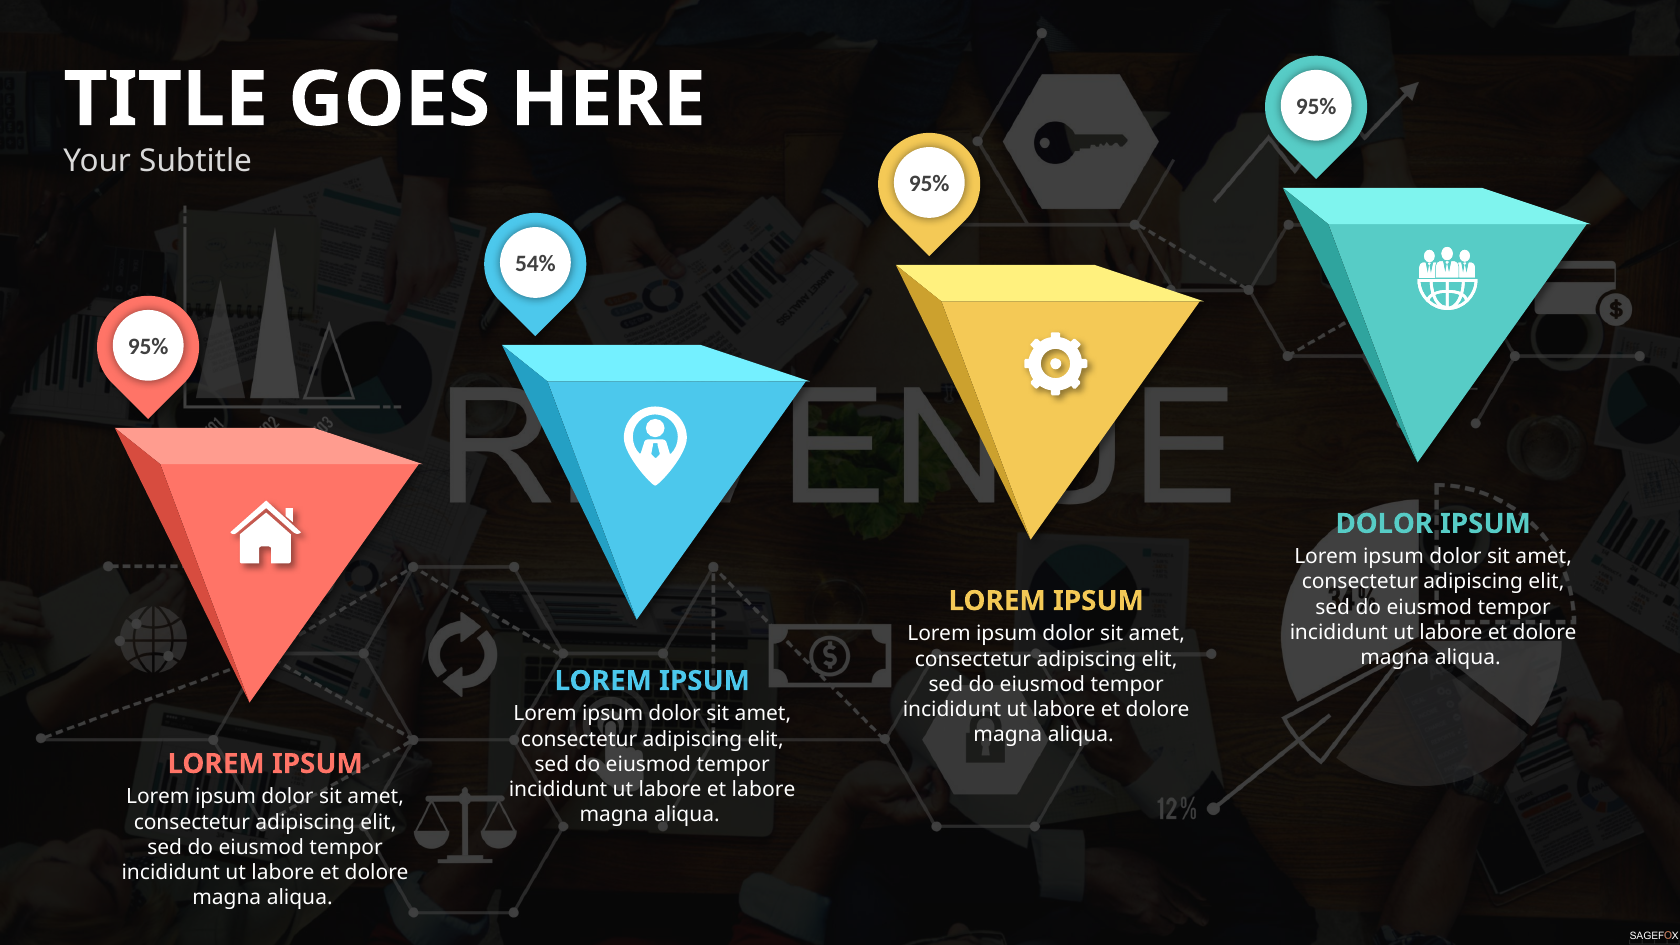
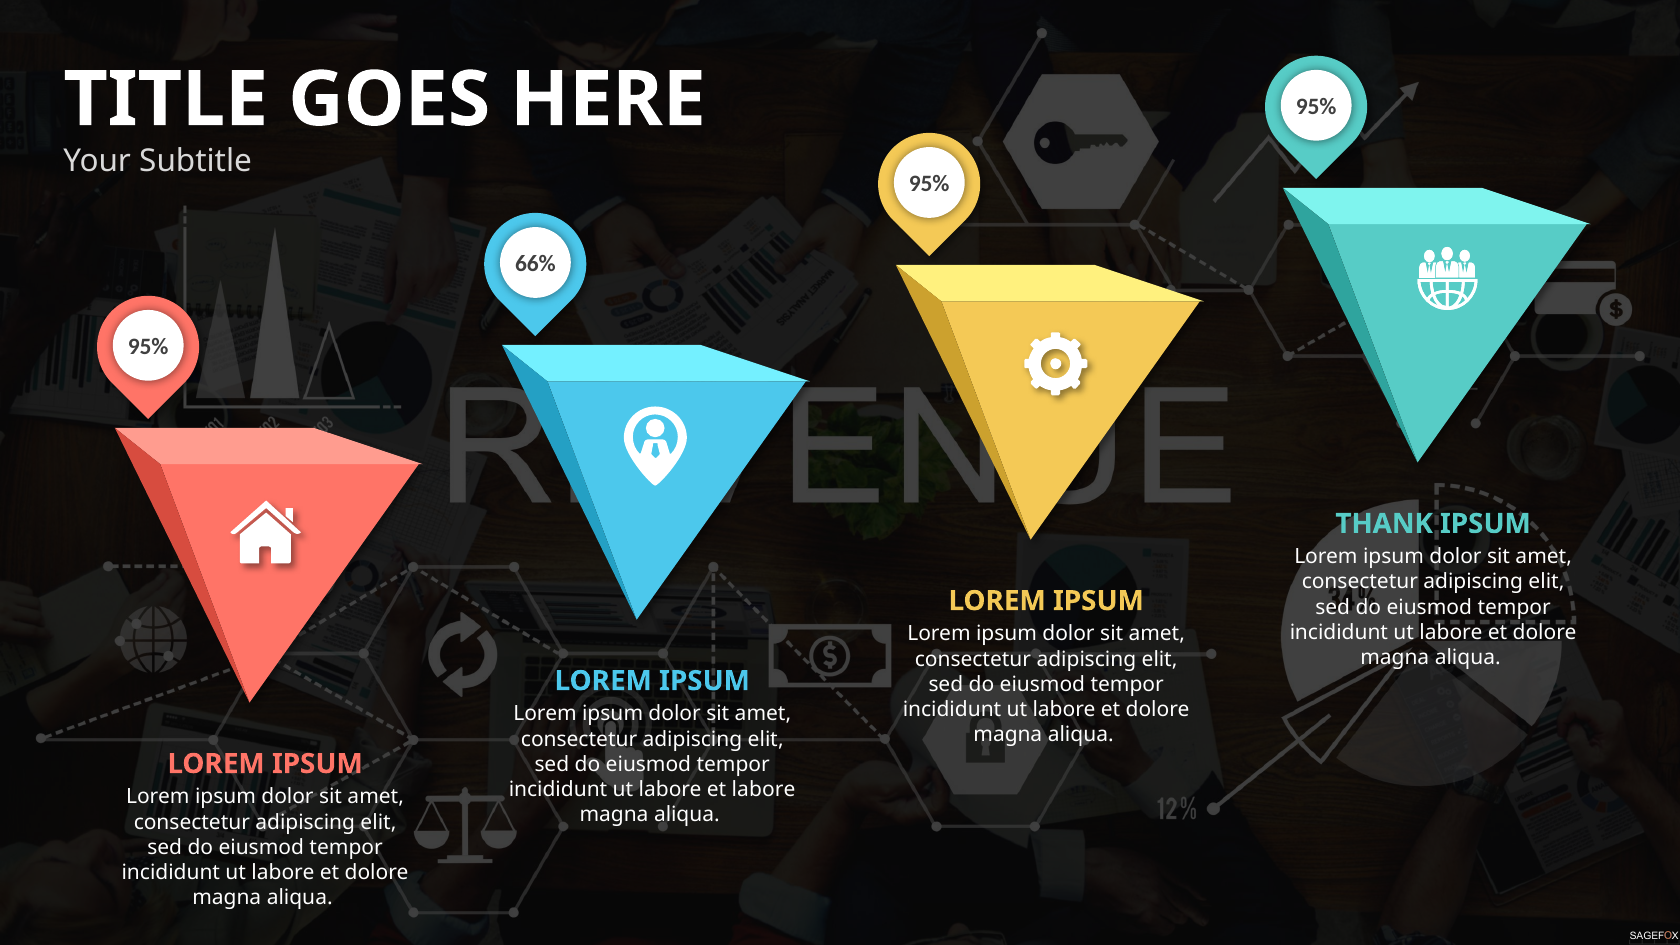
54%: 54% -> 66% (535, 264)
DOLOR: DOLOR -> THANK (1384, 524)
